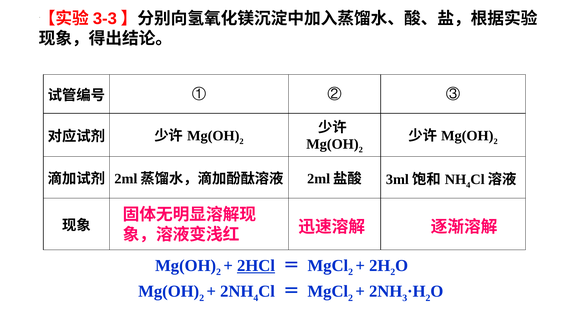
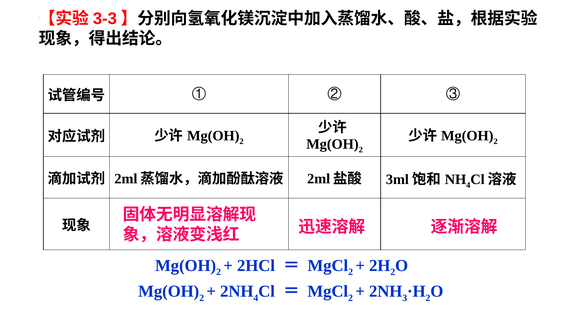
2HCl underline: present -> none (256, 265)
